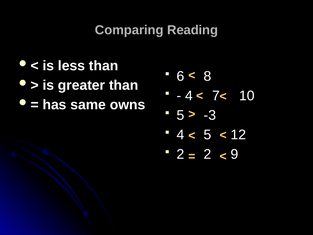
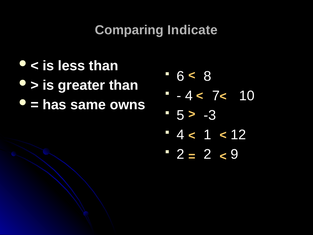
Reading: Reading -> Indicate (193, 30)
4 5: 5 -> 1 (207, 135)
